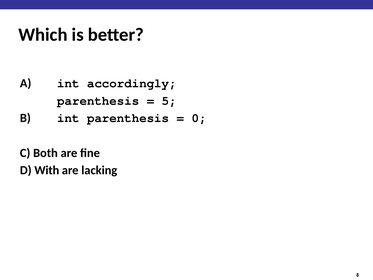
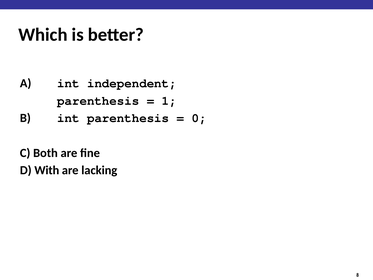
accordingly: accordingly -> independent (132, 83)
5: 5 -> 1 (169, 101)
